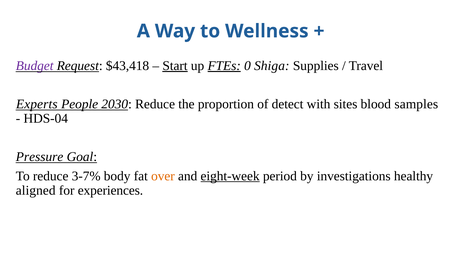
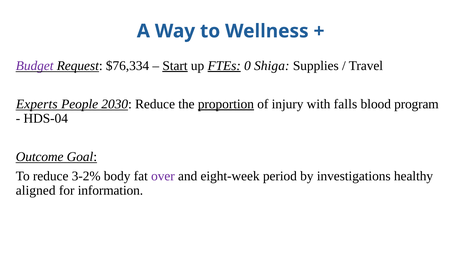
$43,418: $43,418 -> $76,334 (128, 66)
proportion underline: none -> present (226, 104)
detect: detect -> injury (288, 104)
sites: sites -> falls (345, 104)
samples: samples -> program (416, 104)
Pressure: Pressure -> Outcome (40, 157)
3-7%: 3-7% -> 3-2% (86, 176)
over colour: orange -> purple (163, 176)
eight-week underline: present -> none (230, 176)
experiences: experiences -> information (110, 190)
